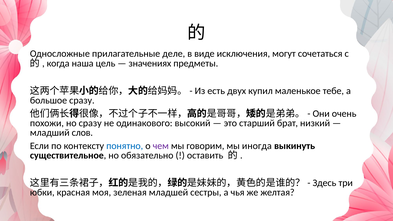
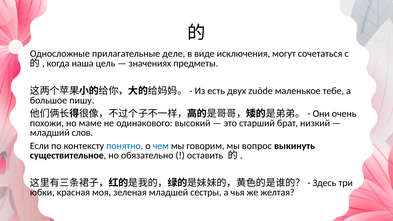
купил: купил -> zuòde (260, 91)
большое сразу: сразу -> пишу (82, 100)
но сразу: сразу -> маме (90, 123)
чем colour: purple -> blue (161, 146)
иногда: иногда -> вопрос (257, 146)
